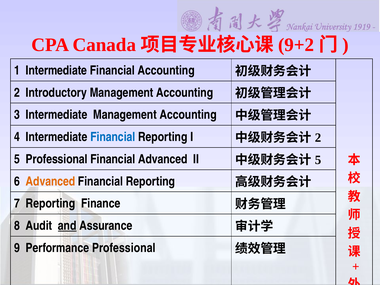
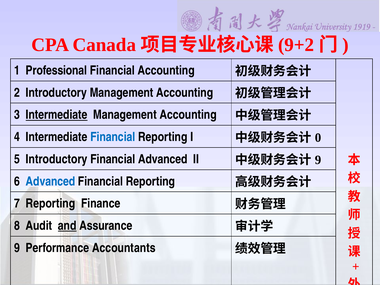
1 Intermediate: Intermediate -> Professional (56, 70)
Intermediate underline: none -> present (57, 115)
2: 2 -> 0 (318, 138)
5 Professional: Professional -> Introductory (57, 159)
5: 5 -> 9 (318, 160)
Advanced colour: orange -> blue (50, 181)
Performance Professional: Professional -> Accountants (124, 248)
